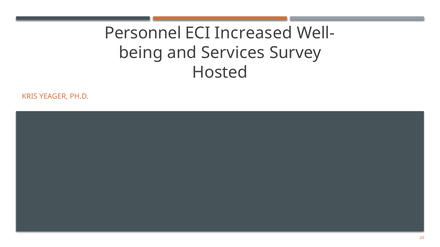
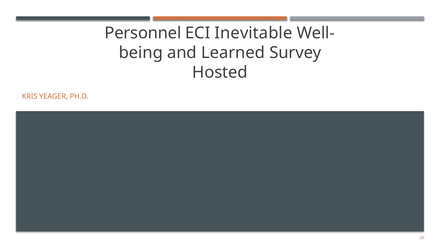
Increased: Increased -> Inevitable (253, 33)
Services: Services -> Learned (233, 53)
